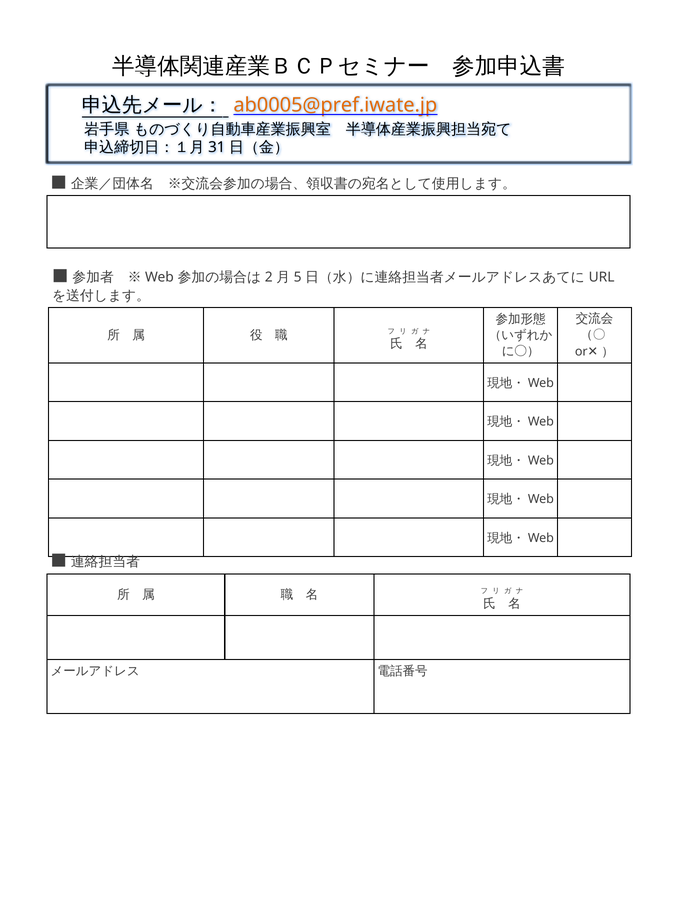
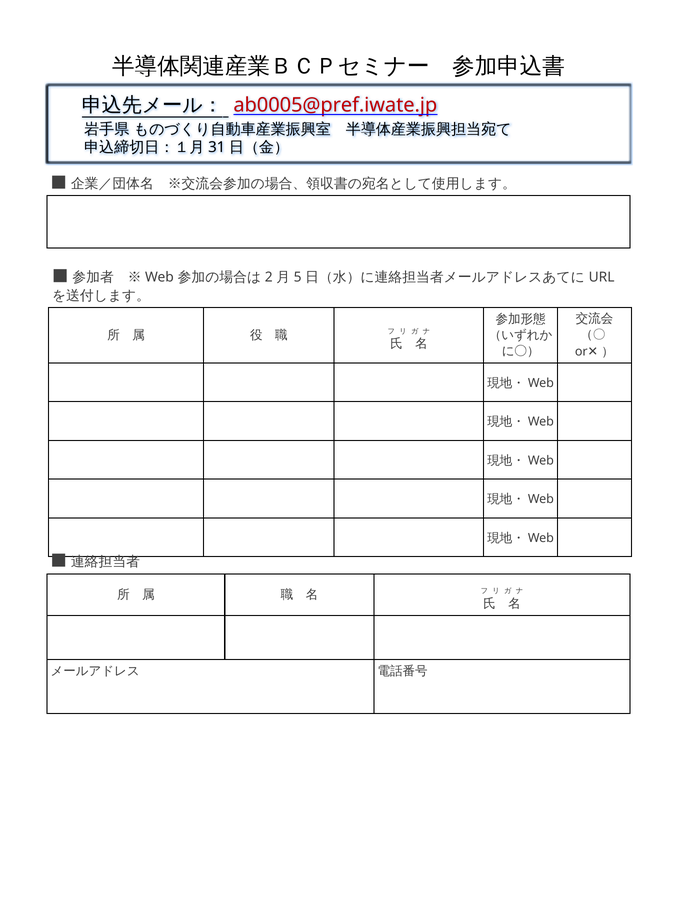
ab0005@pref.iwate.jp colour: orange -> red (335, 105)
